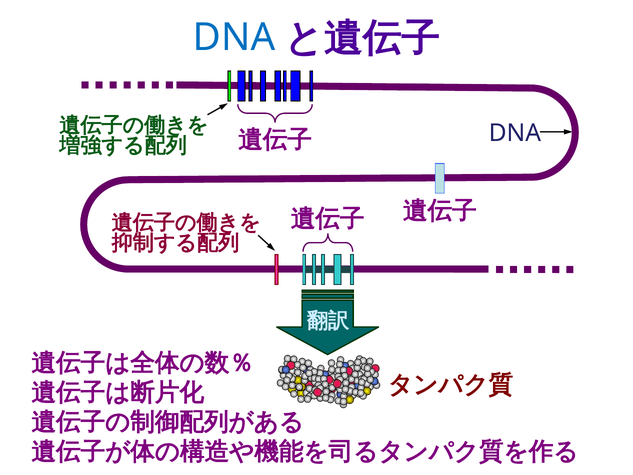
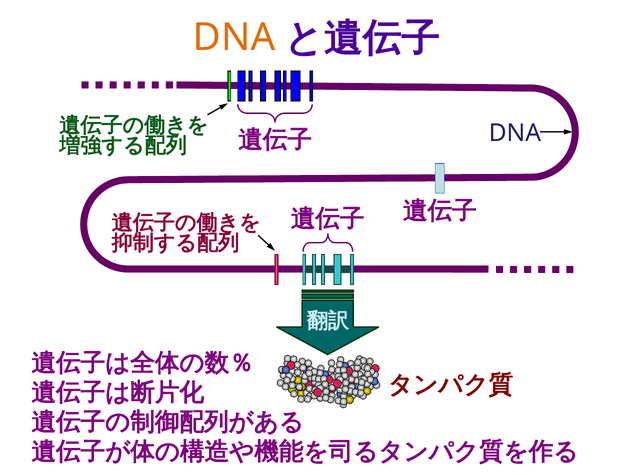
DNA colour: blue -> orange (234, 38)
